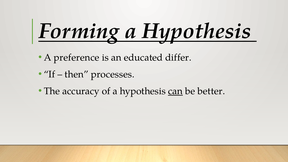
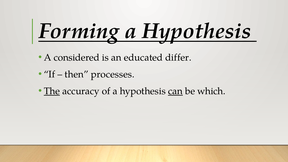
preference: preference -> considered (77, 57)
The underline: none -> present (52, 91)
better: better -> which (211, 91)
